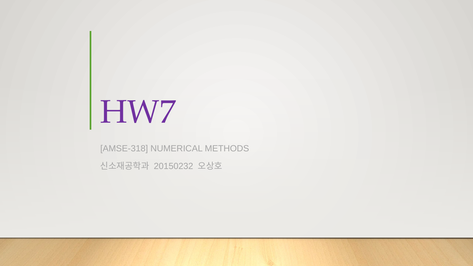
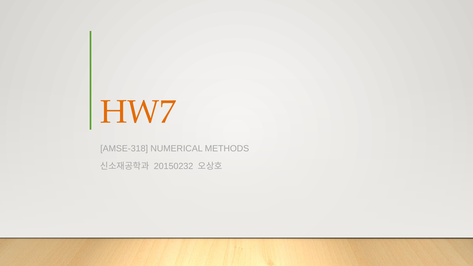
HW7 colour: purple -> orange (138, 112)
